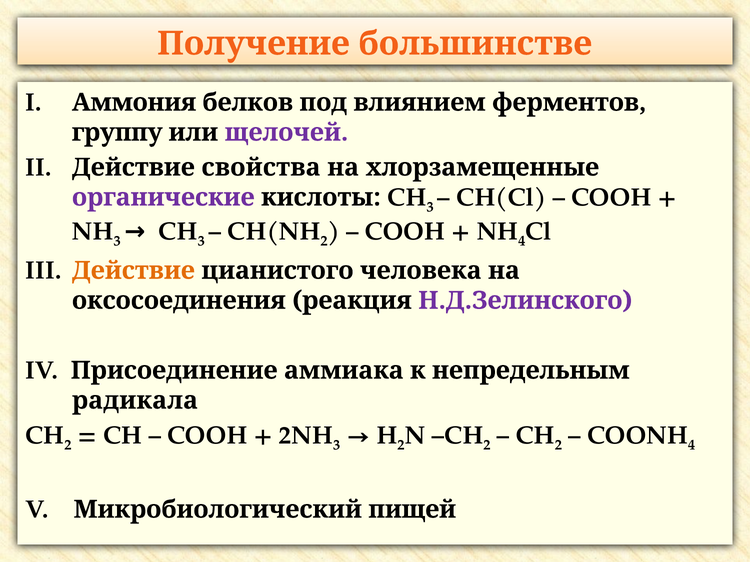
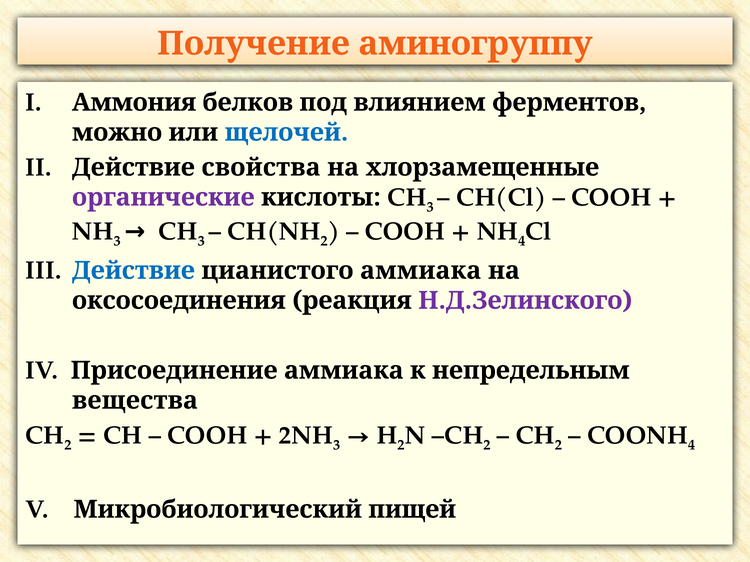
большинстве: большинстве -> аминогруппу (476, 44)
группу: группу -> можно (117, 133)
щелочей colour: purple -> blue (286, 133)
Действие colour: orange -> blue (133, 271)
цианистого человека: человека -> аммиака (421, 271)
радикала: радикала -> вещества (135, 401)
